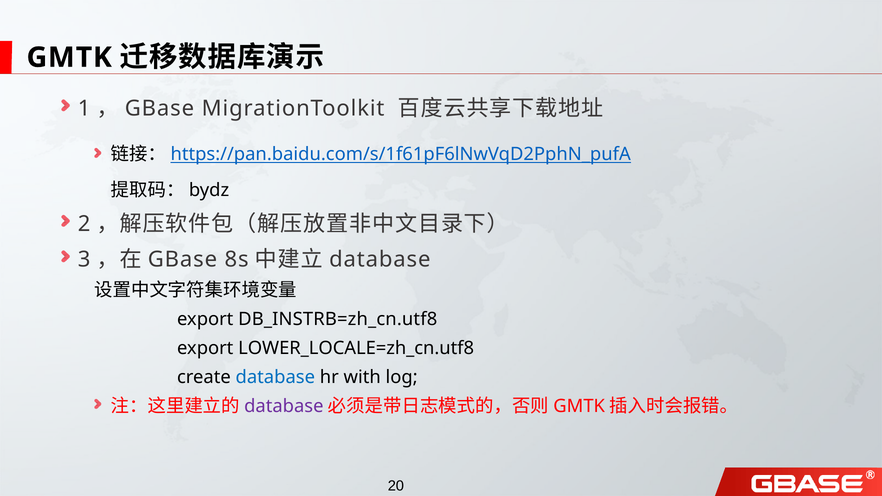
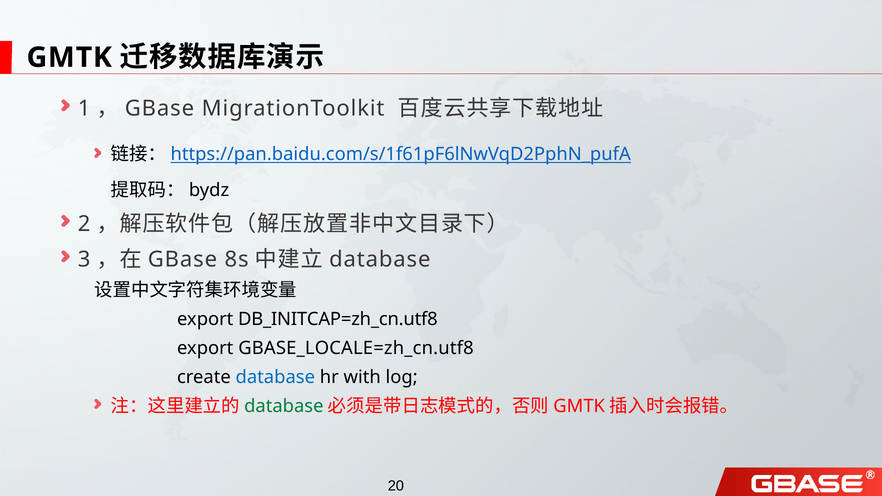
DB_INSTRB=zh_cn.utf8: DB_INSTRB=zh_cn.utf8 -> DB_INITCAP=zh_cn.utf8 (338, 319)
LOWER_LOCALE=zh_cn.utf8: LOWER_LOCALE=zh_cn.utf8 -> GBASE_LOCALE=zh_cn.utf8 (356, 348)
database colour: purple -> green (284, 407)
